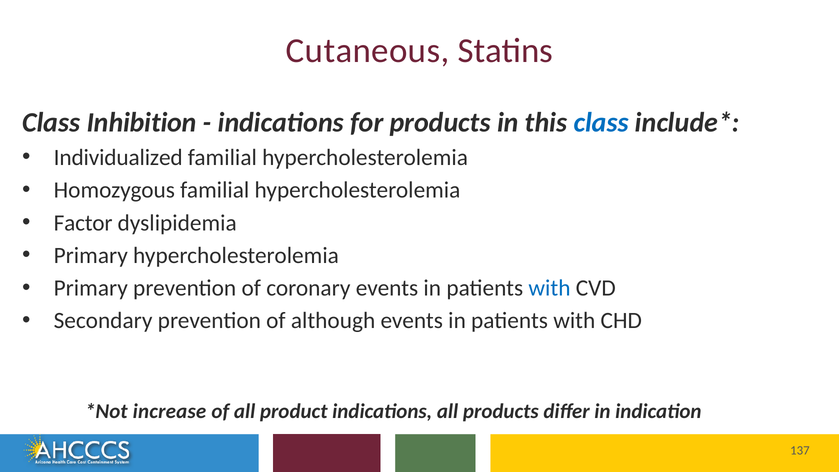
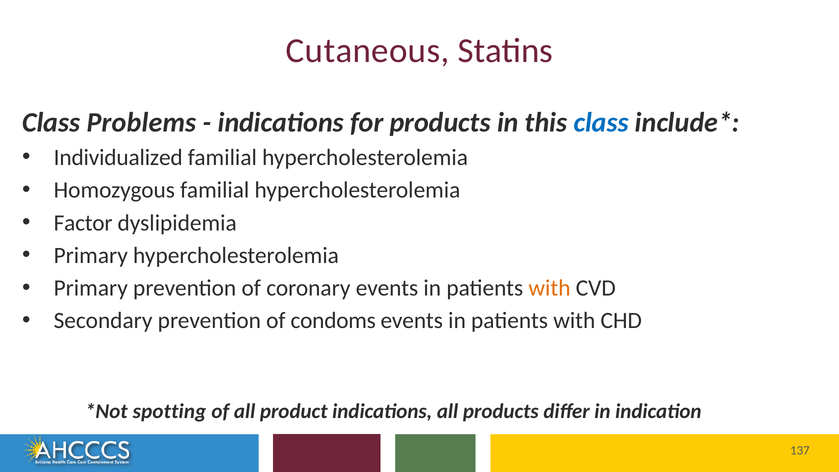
Inhibition: Inhibition -> Problems (141, 122)
with colour: blue -> orange (549, 288)
although: although -> condoms (333, 321)
increase: increase -> spotting (169, 411)
